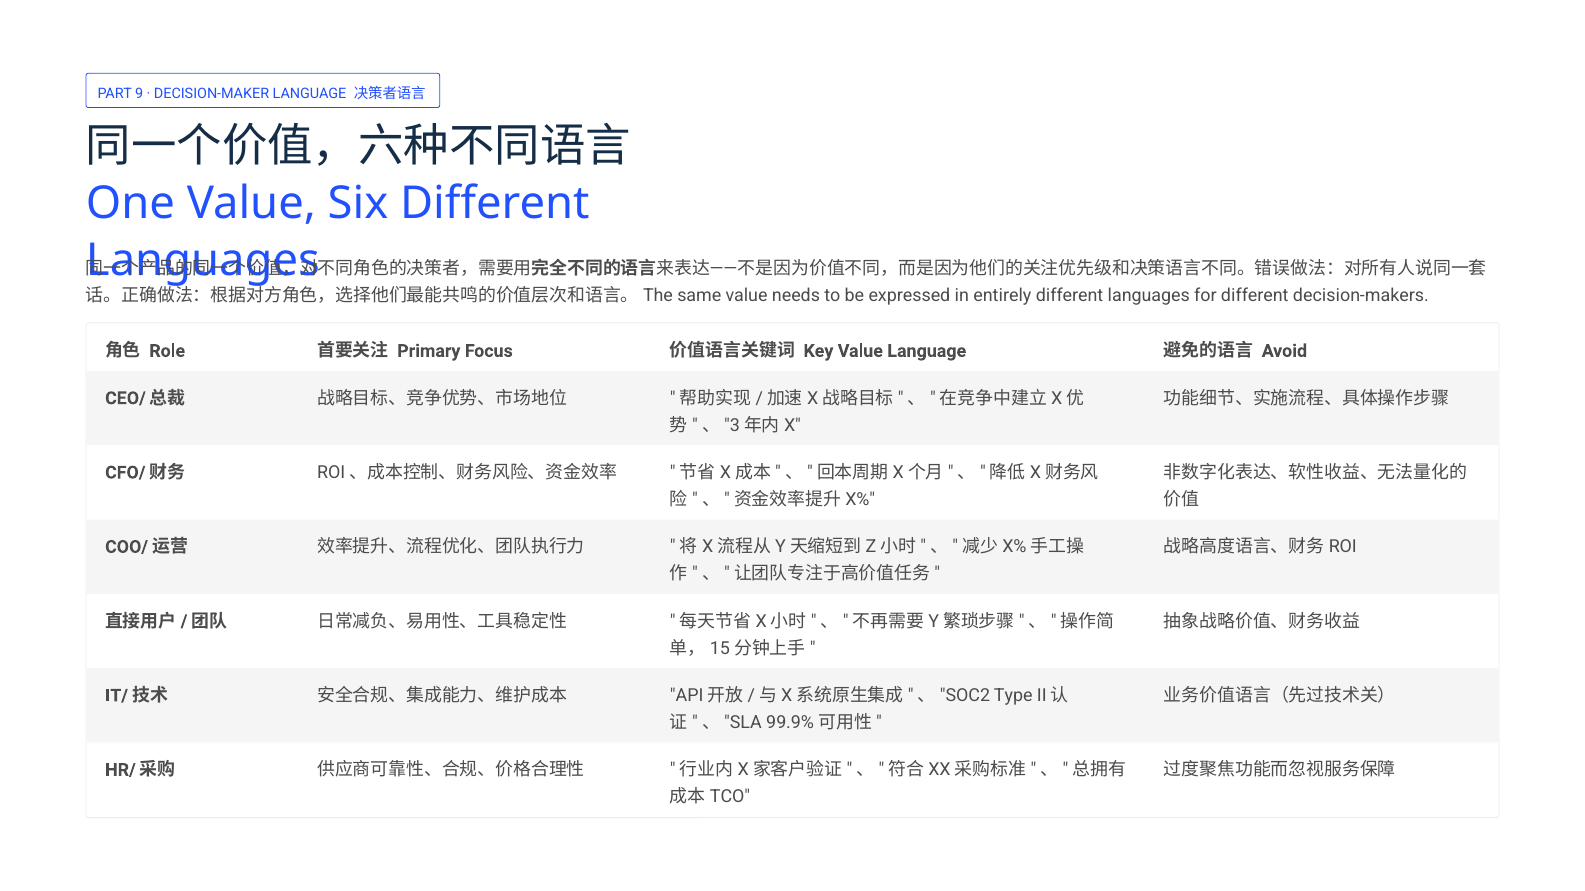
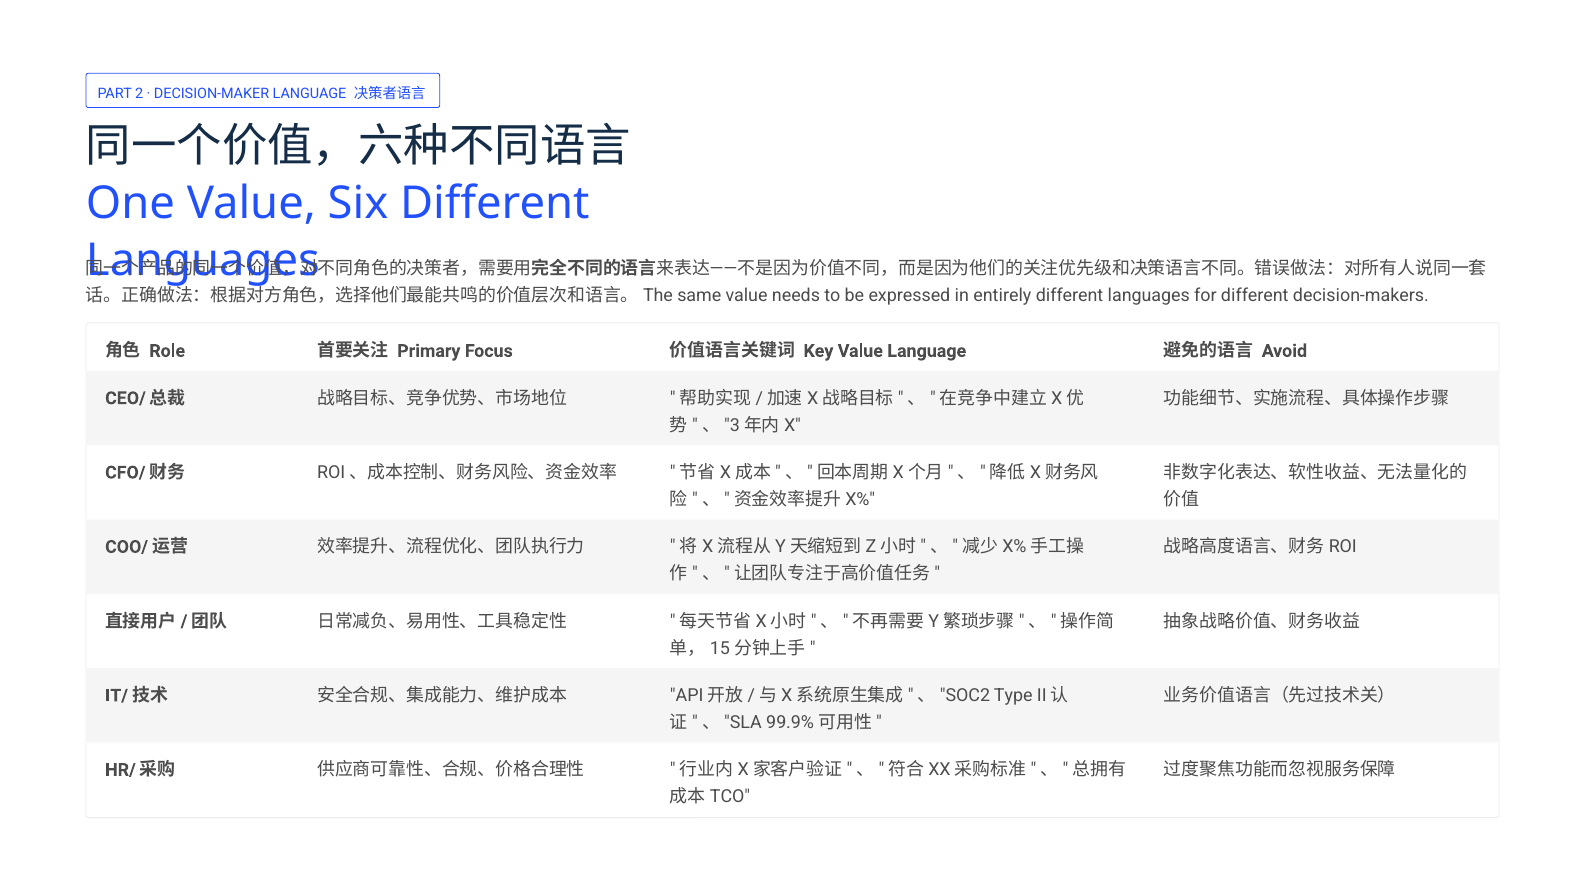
9: 9 -> 2 (139, 93)
